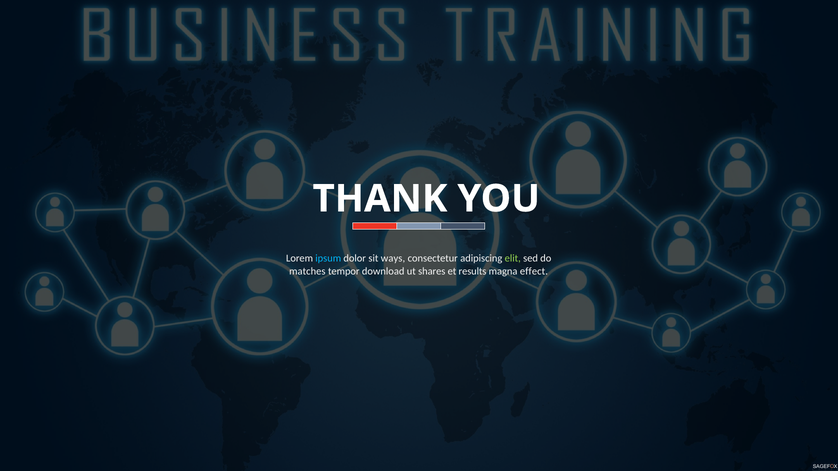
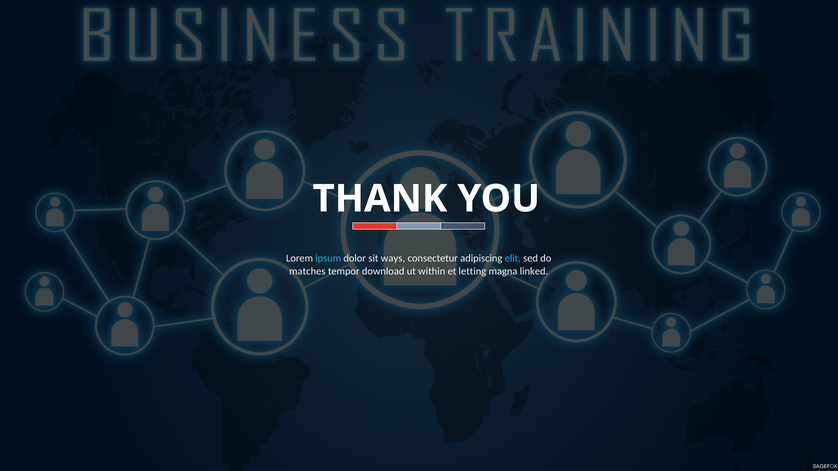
elit colour: light green -> light blue (513, 259)
shares: shares -> within (432, 271)
results: results -> letting (472, 271)
effect: effect -> linked (534, 271)
